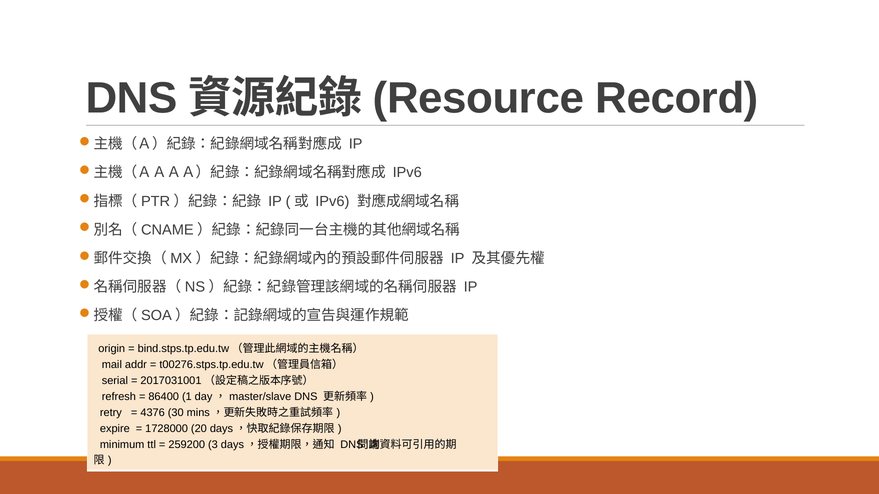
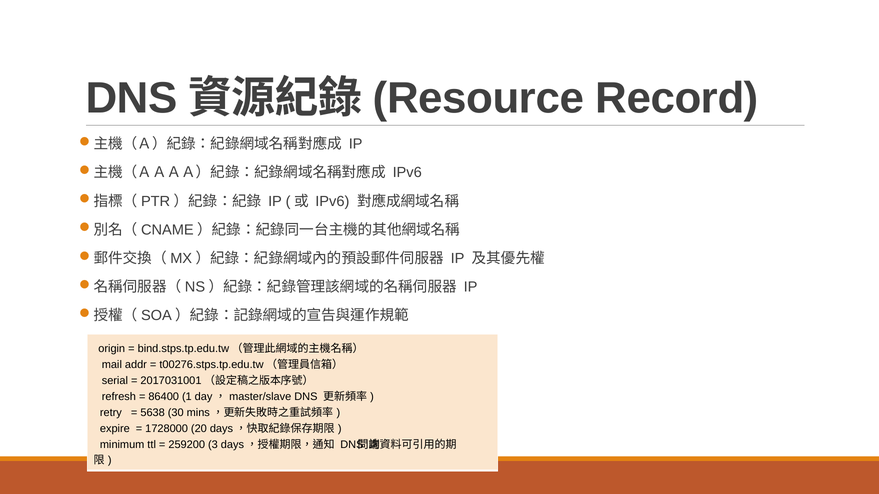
4376: 4376 -> 5638 (153, 413)
